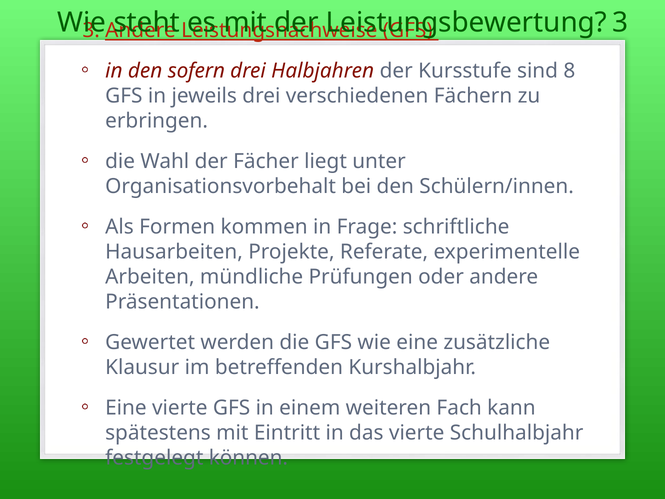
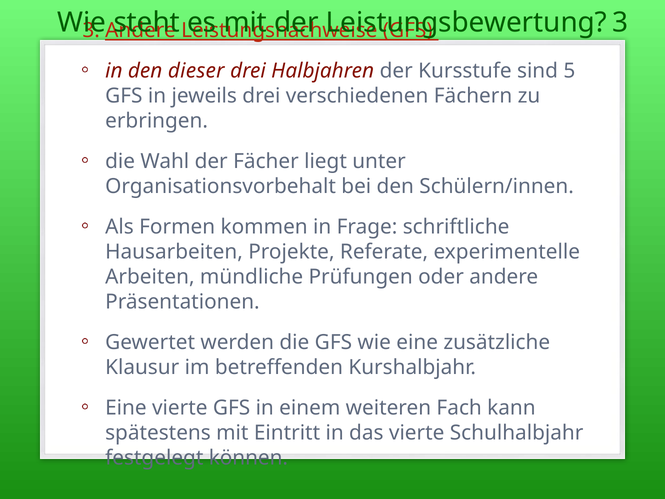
sofern: sofern -> dieser (196, 71)
8: 8 -> 5 (569, 71)
